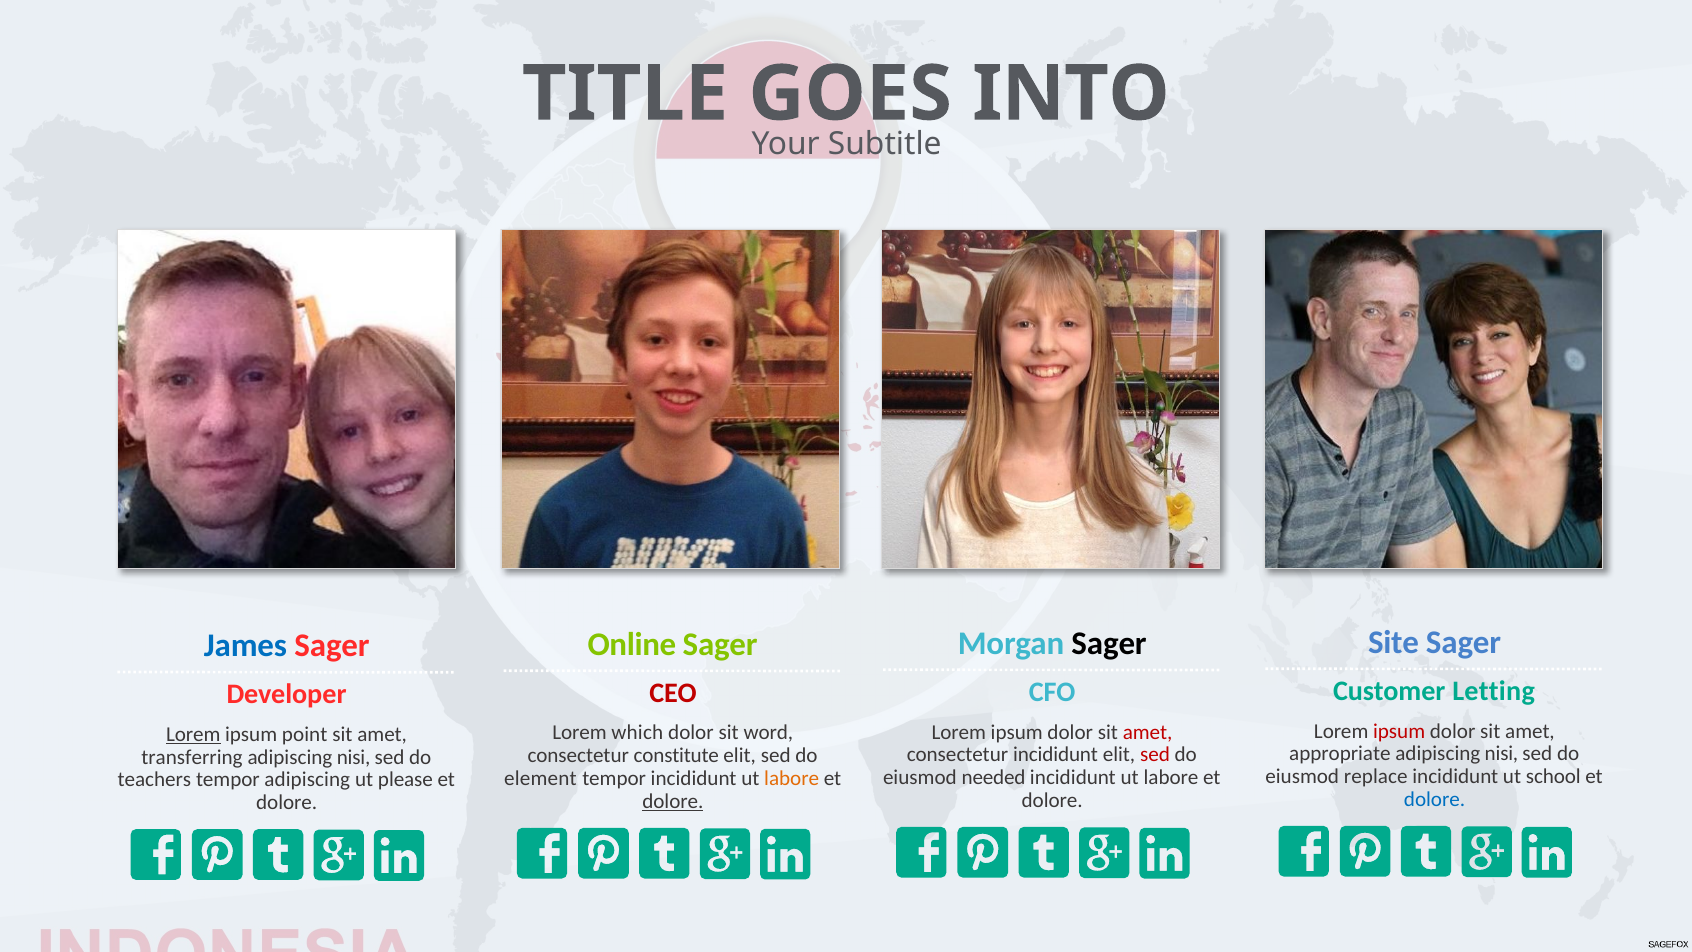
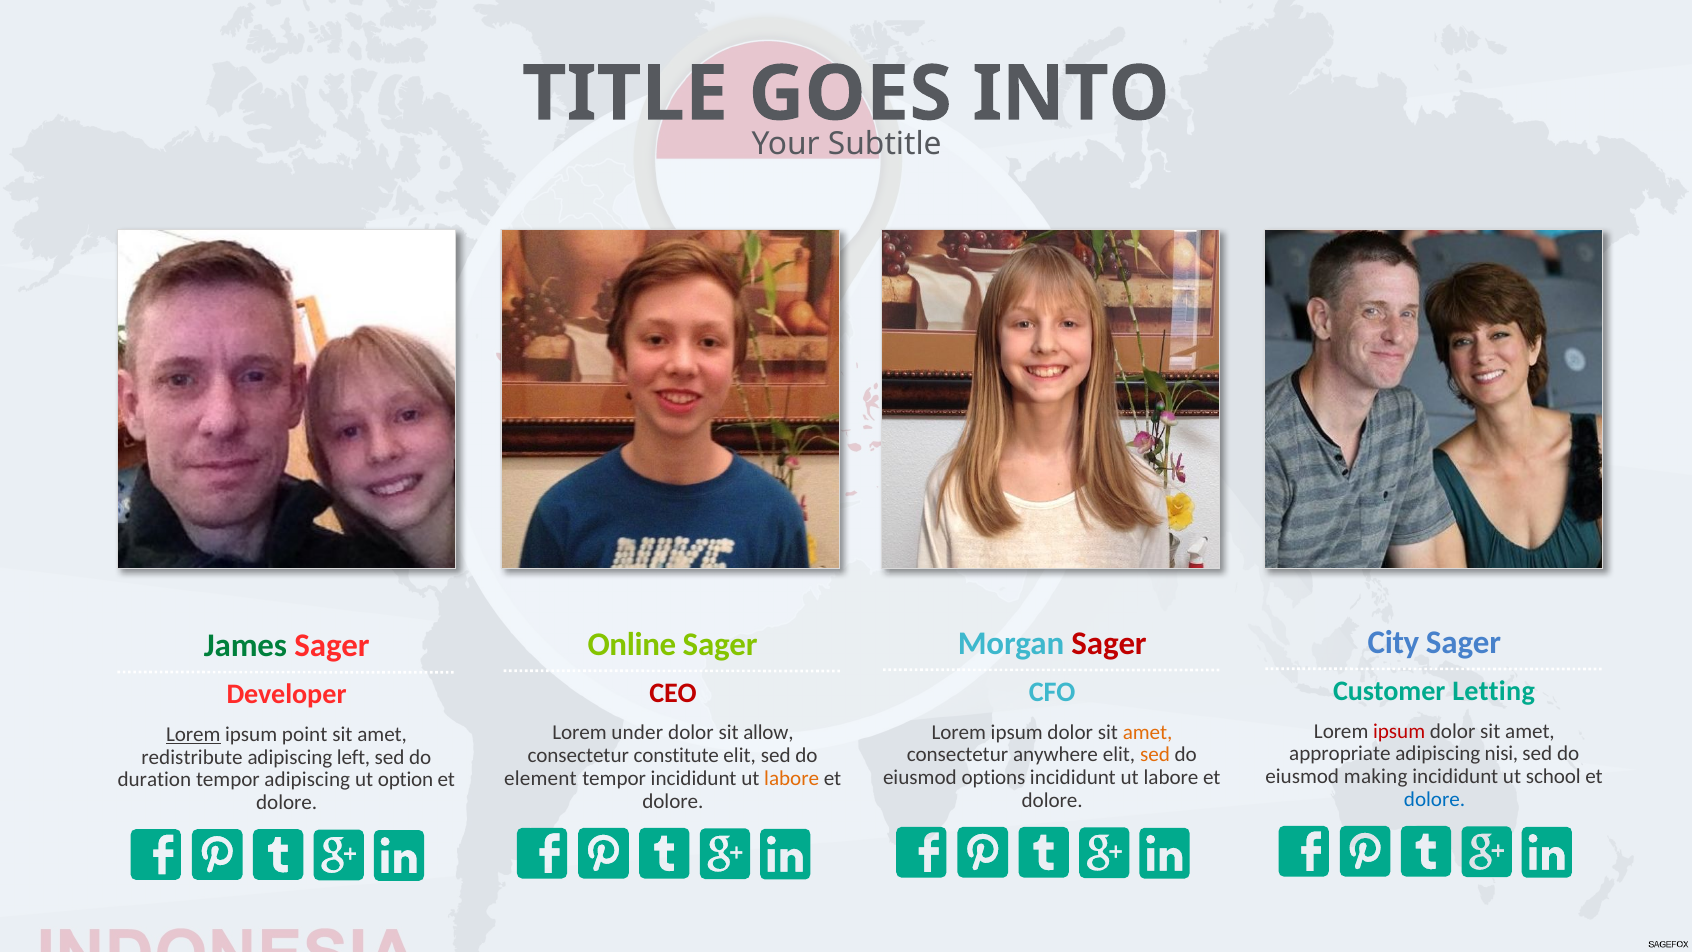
Site: Site -> City (1393, 642)
Sager colour: black -> red (1109, 643)
James colour: blue -> green (245, 646)
amet colour: red -> orange (1148, 732)
which: which -> under (637, 733)
word: word -> allow (768, 733)
consectetur incididunt: incididunt -> anywhere (1056, 755)
sed colour: red -> orange (1155, 755)
transferring: transferring -> redistribute (192, 757)
nisi: nisi -> left (354, 757)
replace: replace -> making (1376, 777)
needed: needed -> options (994, 777)
teachers: teachers -> duration (154, 780)
please: please -> option (406, 780)
dolore underline: present -> none (673, 801)
